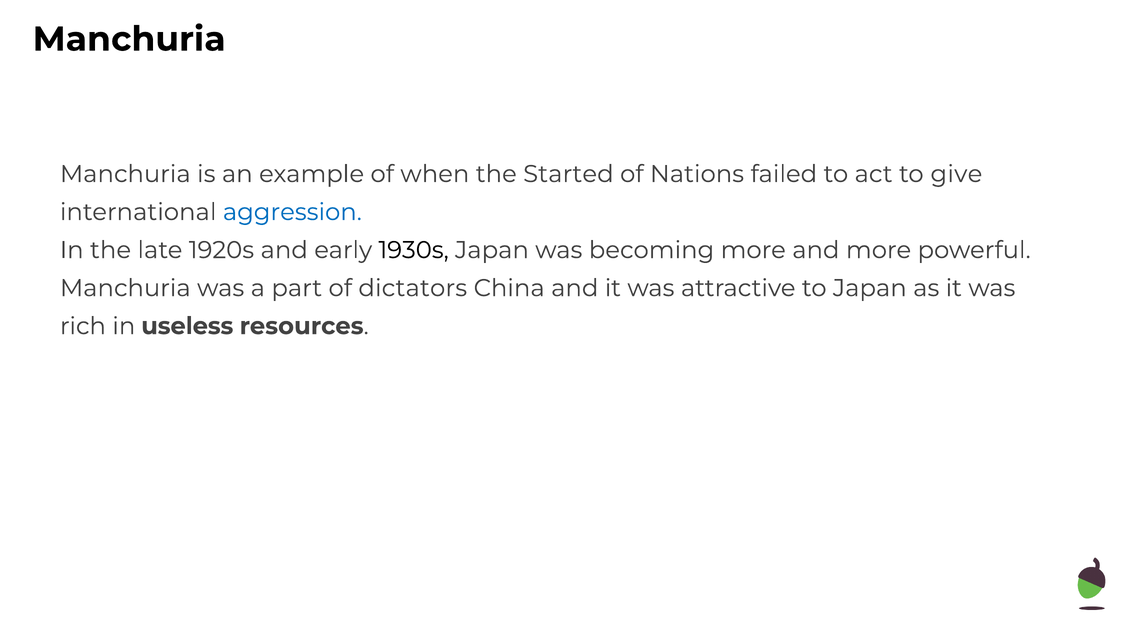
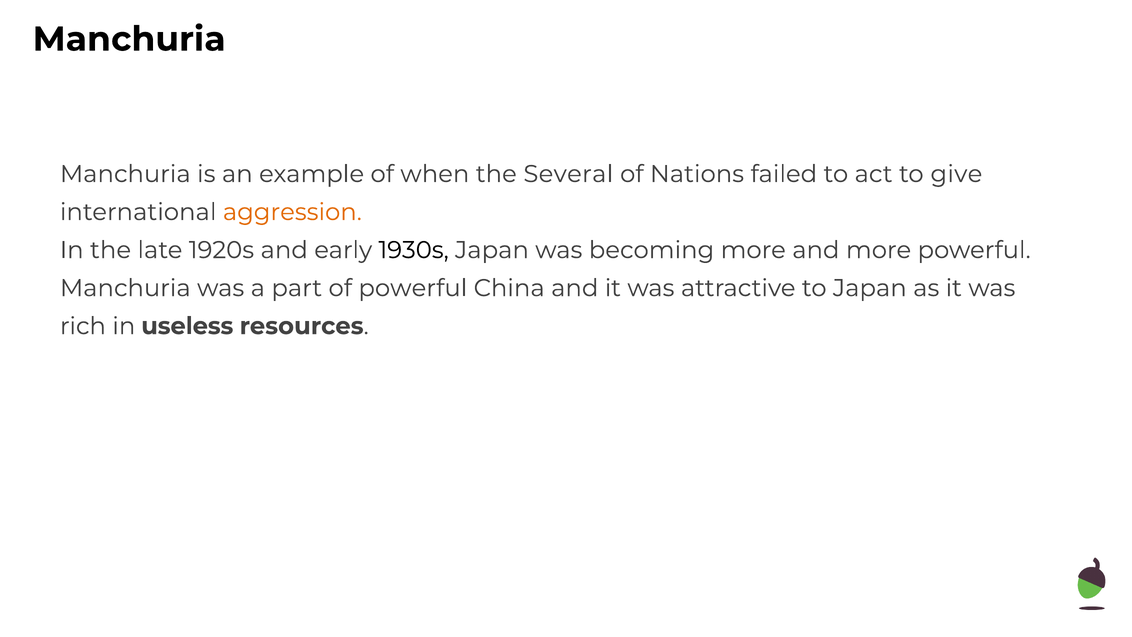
Started: Started -> Several (568, 174)
aggression colour: blue -> orange (292, 212)
of dictators: dictators -> powerful (413, 288)
